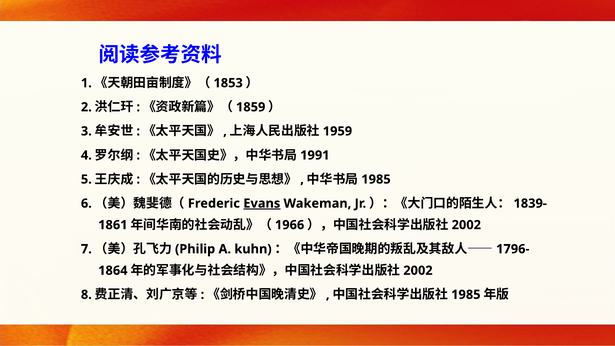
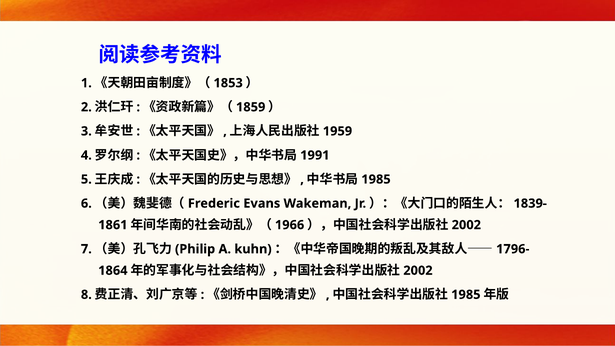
Evans underline: present -> none (262, 203)
